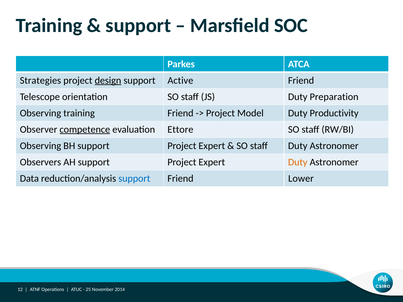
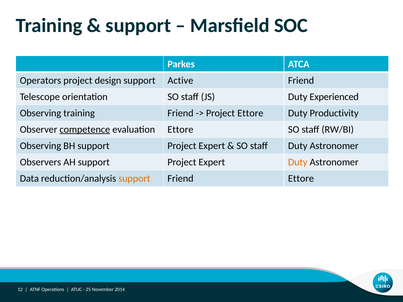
Strategies: Strategies -> Operators (41, 81)
design underline: present -> none (108, 81)
Preparation: Preparation -> Experienced (334, 97)
Project Model: Model -> Ettore (250, 113)
support colour: blue -> orange (134, 179)
Friend Lower: Lower -> Ettore (301, 179)
